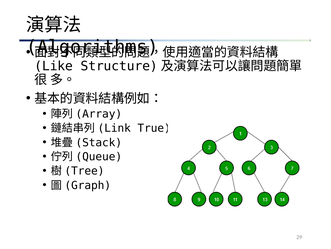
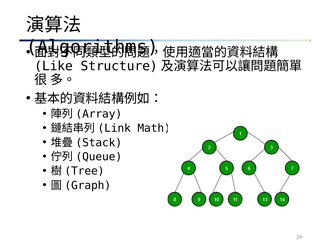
True: True -> Math (154, 128)
